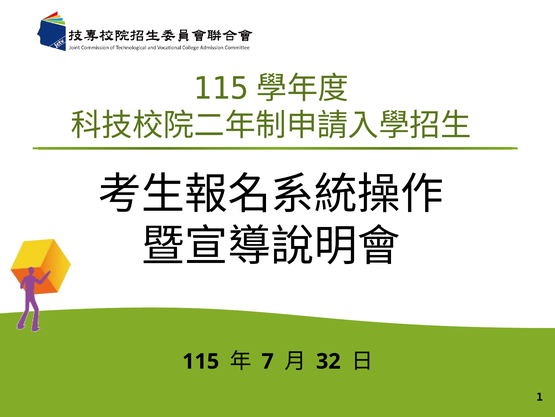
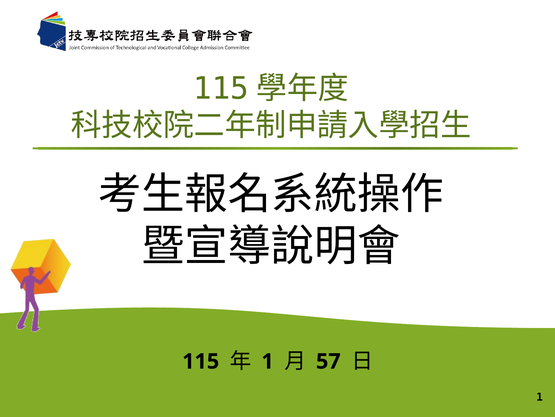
7: 7 -> 1 (268, 361)
32: 32 -> 57 (328, 361)
